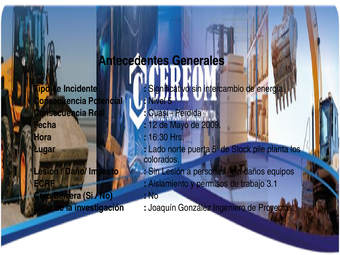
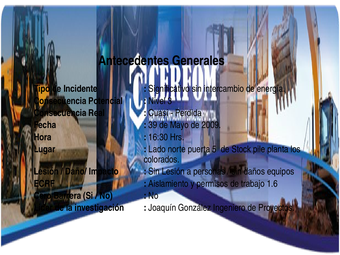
Nivel 5: 5 -> 3 (170, 101)
12: 12 -> 39 (153, 125)
3.1: 3.1 -> 1.6 (272, 184)
